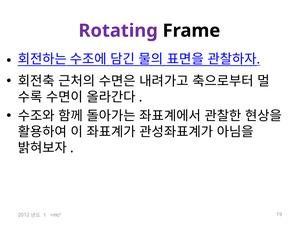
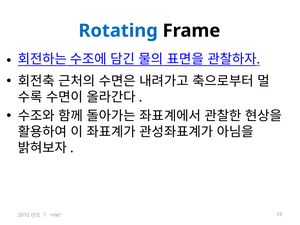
Rotating colour: purple -> blue (118, 31)
